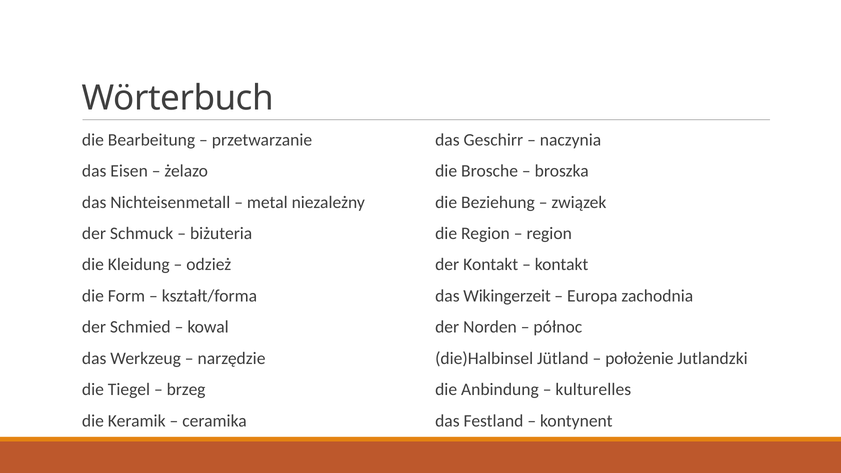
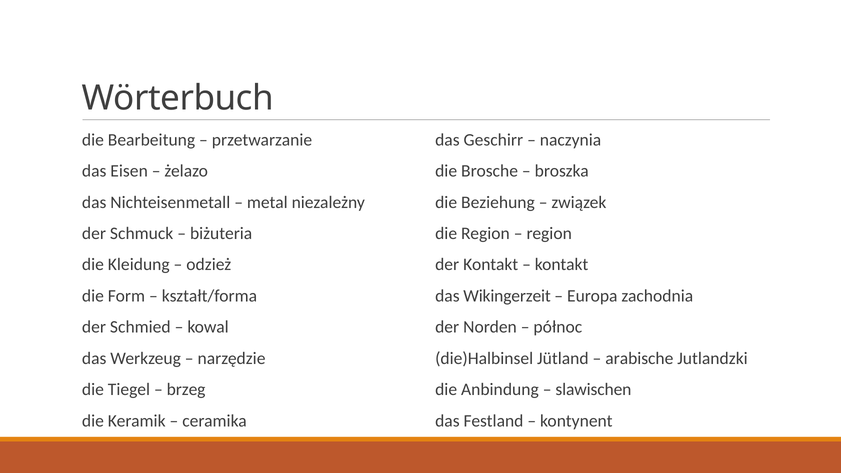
położenie: położenie -> arabische (639, 358)
kulturelles: kulturelles -> slawischen (593, 390)
